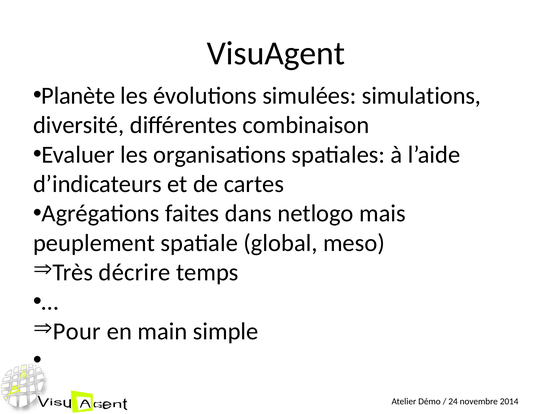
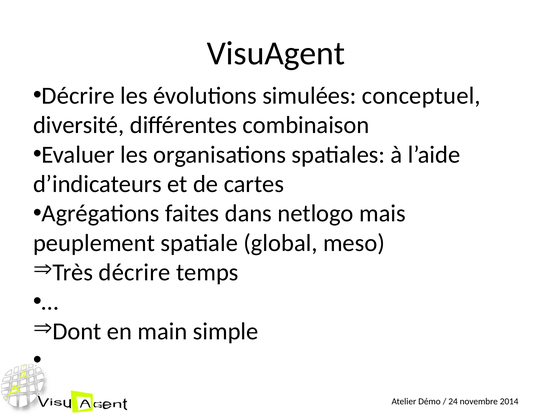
Planète: Planète -> Décrire (78, 96)
simulations: simulations -> conceptuel (421, 96)
Pour: Pour -> Dont (77, 331)
